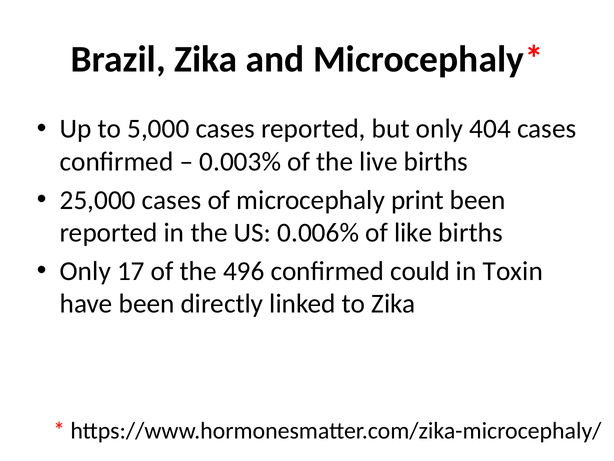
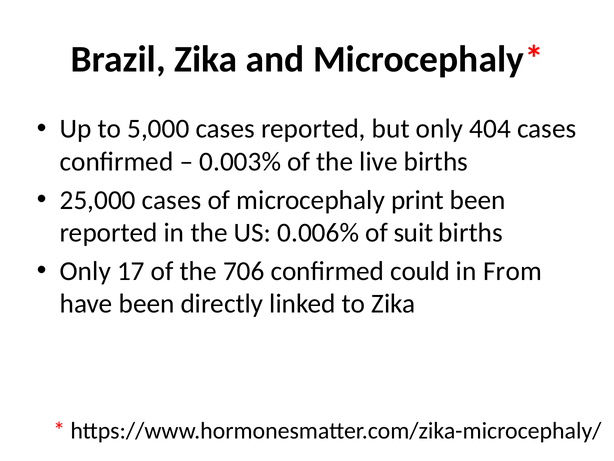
like: like -> suit (413, 233)
496: 496 -> 706 (244, 271)
Toxin: Toxin -> From (513, 271)
